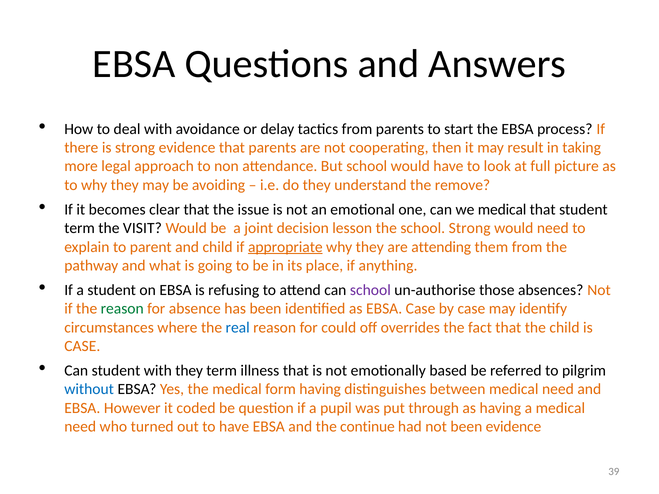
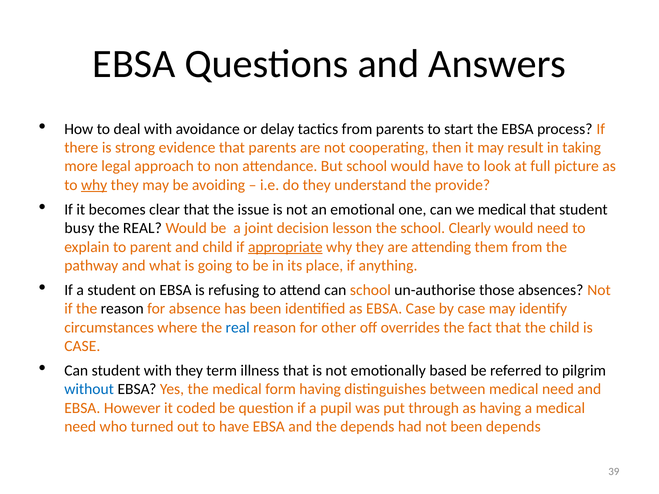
why underline: none -> present (94, 185)
remove: remove -> provide (462, 185)
term: term -> busy (79, 228)
VISIT: VISIT -> REAL (142, 228)
school Strong: Strong -> Clearly (470, 228)
school colour: purple -> orange (370, 290)
reason colour: green -> black (122, 309)
could: could -> other (339, 328)
the continue: continue -> depends (367, 427)
been evidence: evidence -> depends (513, 427)
